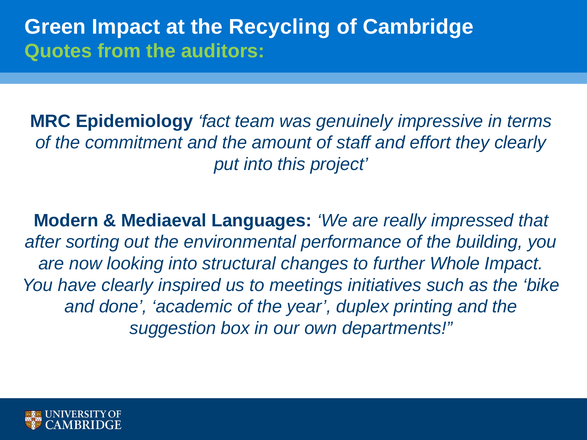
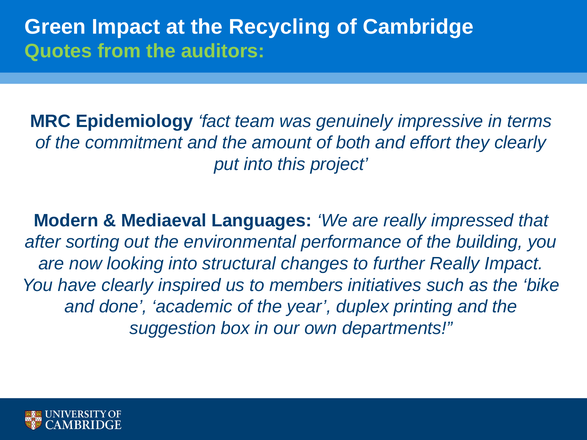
staff: staff -> both (353, 143)
further Whole: Whole -> Really (455, 264)
meetings: meetings -> members (306, 285)
